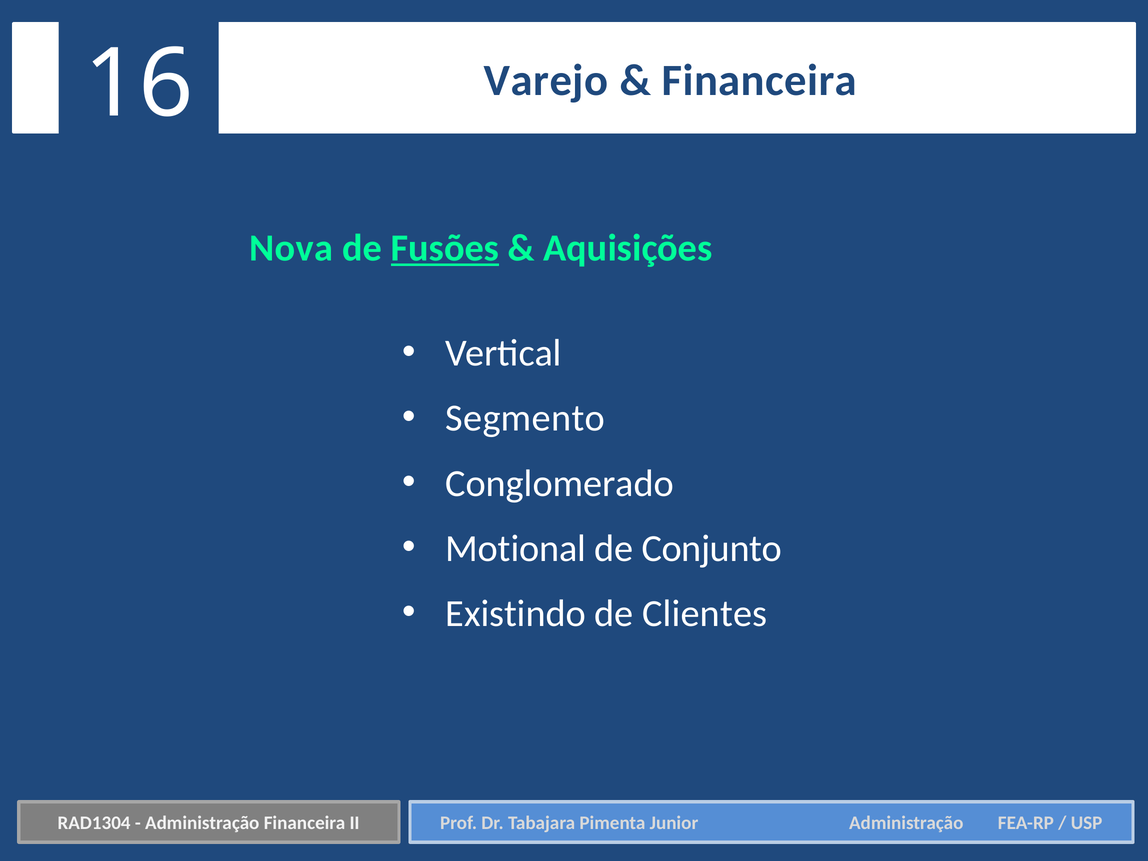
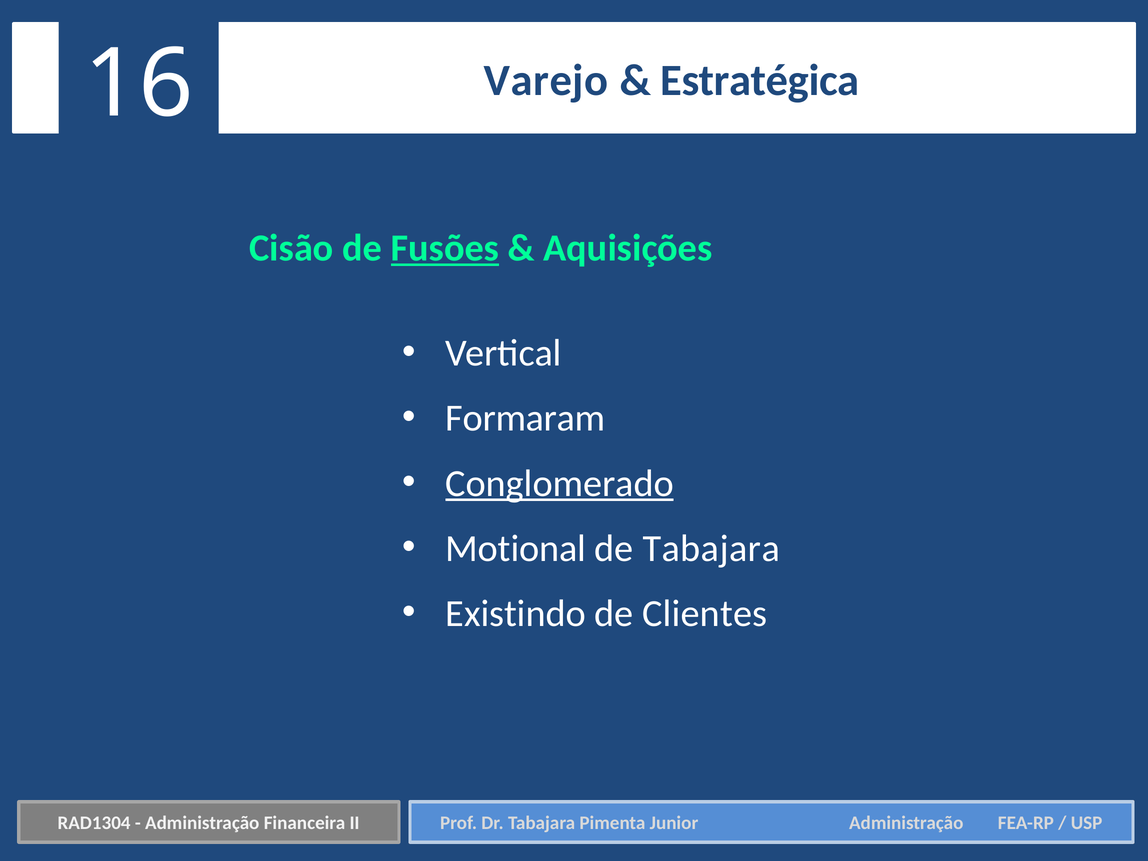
Financeira: Financeira -> Estratégica (760, 81)
Nova: Nova -> Cisão (291, 248)
Segmento: Segmento -> Formaram (525, 418)
Conglomerado underline: none -> present (560, 483)
de Conjunto: Conjunto -> Tabajara (711, 548)
